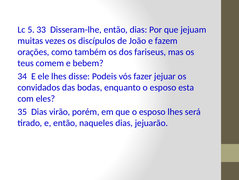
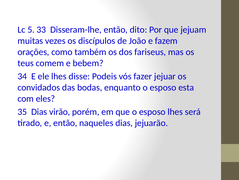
então dias: dias -> dito (138, 29)
